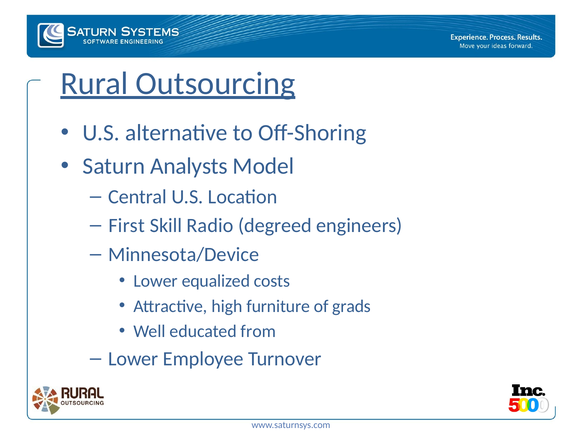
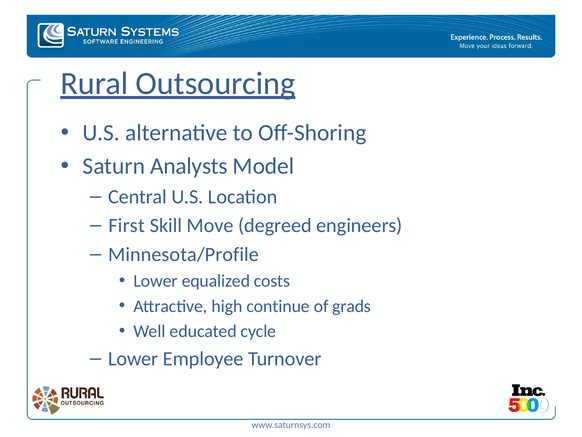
Radio: Radio -> Move (210, 225)
Minnesota/Device: Minnesota/Device -> Minnesota/Profile (184, 254)
furniture: furniture -> continue (278, 306)
from: from -> cycle (258, 331)
